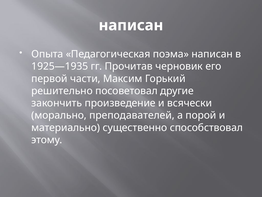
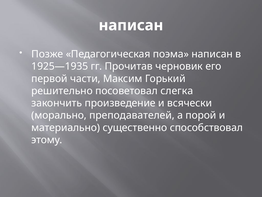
Опыта: Опыта -> Позже (47, 54)
другие: другие -> слегка (177, 91)
